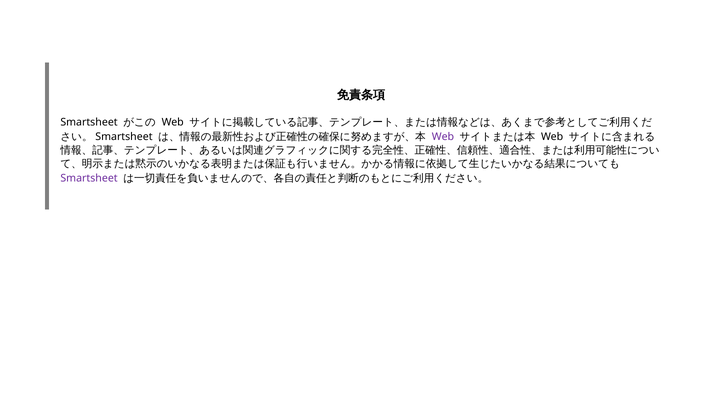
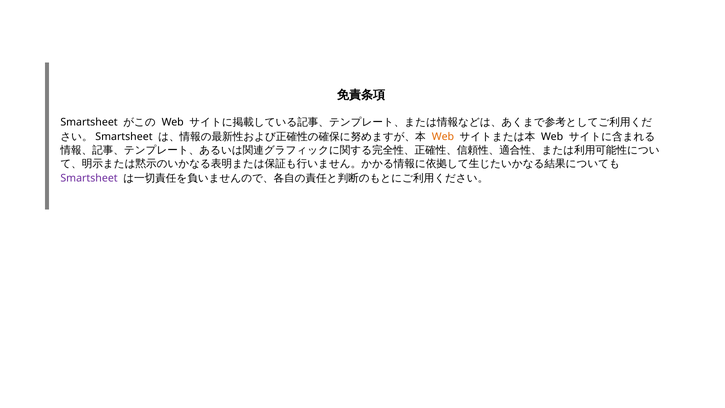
Web colour: purple -> orange (443, 137)
